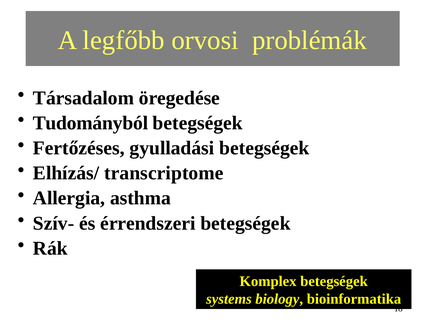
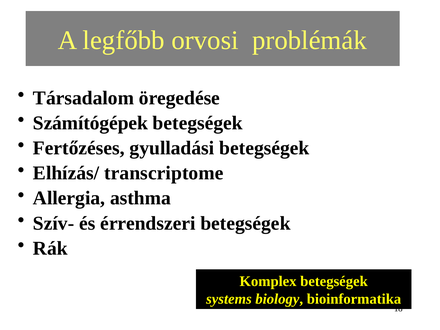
Tudományból: Tudományból -> Számítógépek (90, 123)
